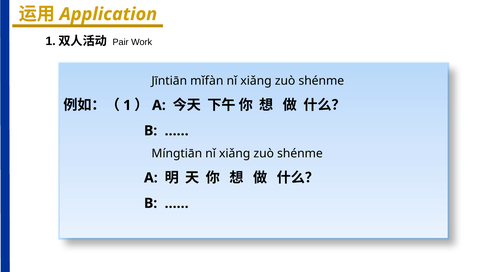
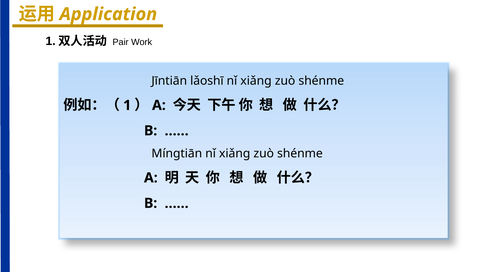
mǐfàn: mǐfàn -> lǎoshī (207, 81)
